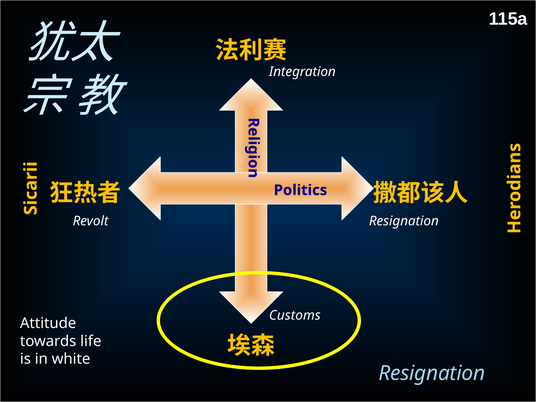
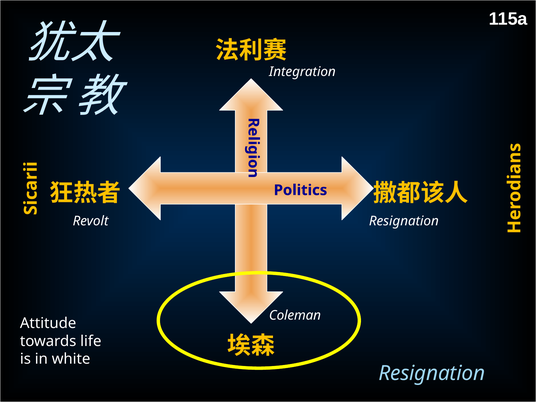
Customs: Customs -> Coleman (295, 315)
